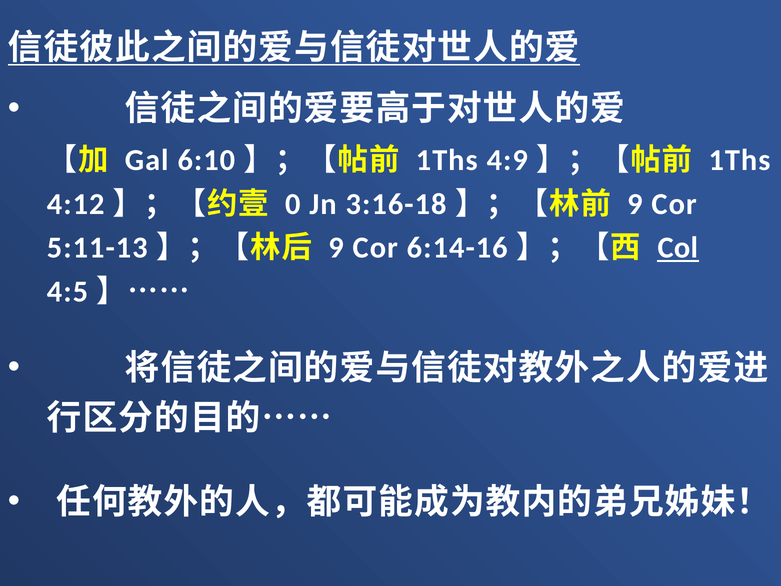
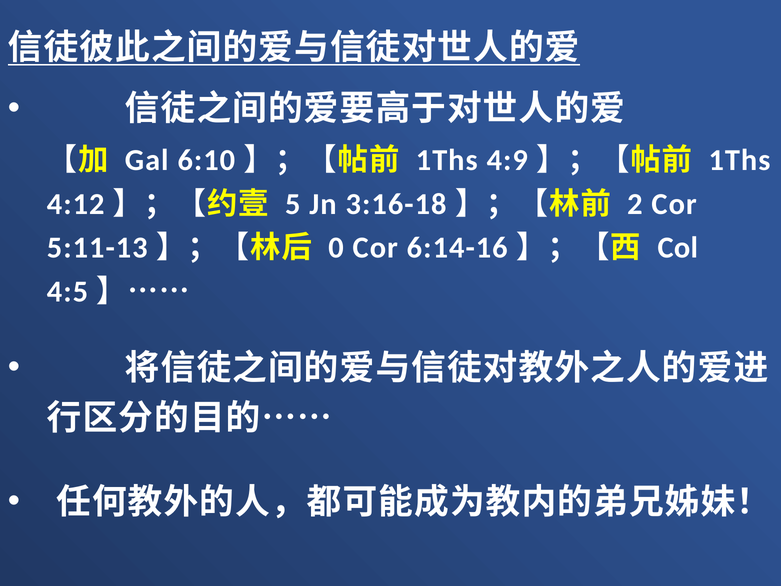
0: 0 -> 5 (293, 204)
9: 9 -> 2 (635, 204)
9: 9 -> 0 (336, 248)
Col underline: present -> none (678, 248)
